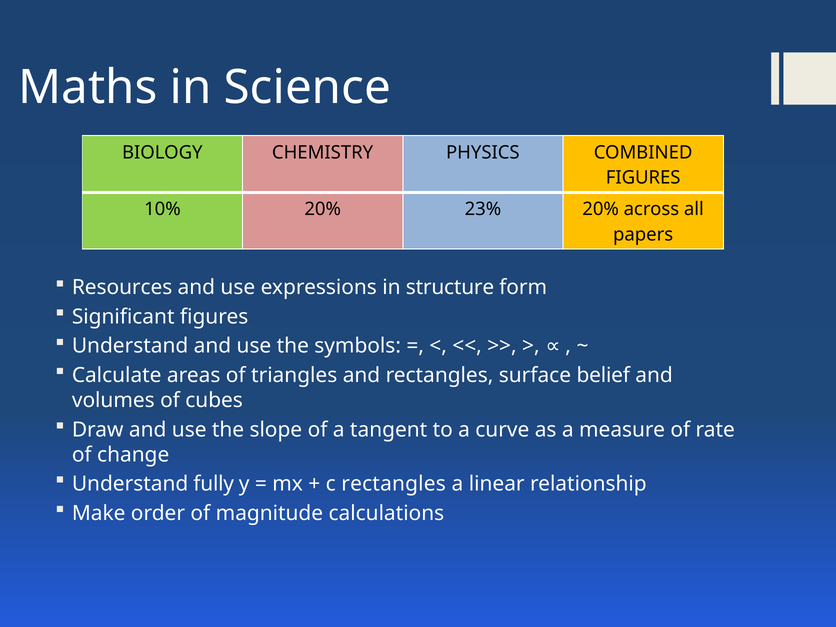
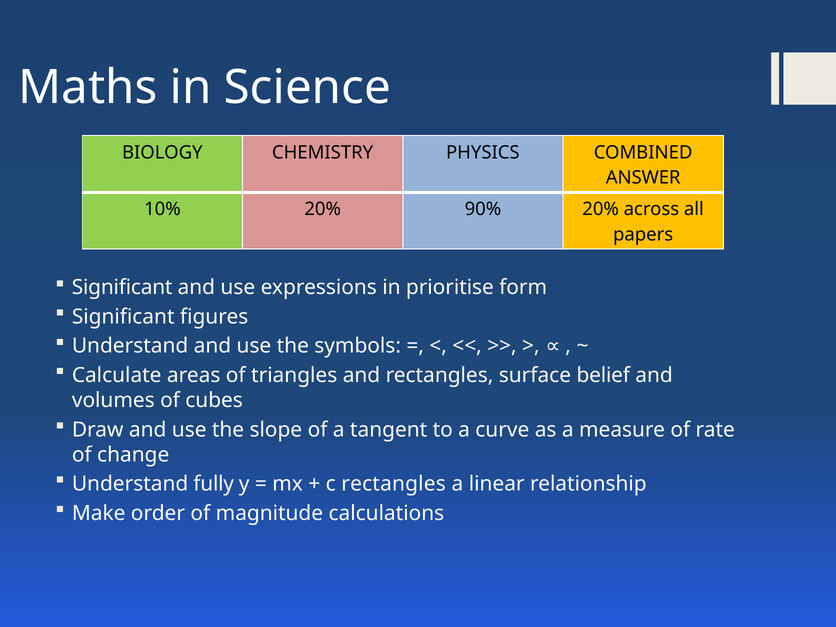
FIGURES: FIGURES -> ANSWER (643, 178)
23%: 23% -> 90% (483, 209)
Resources: Resources -> Significant (122, 288)
structure: structure -> prioritise (450, 288)
